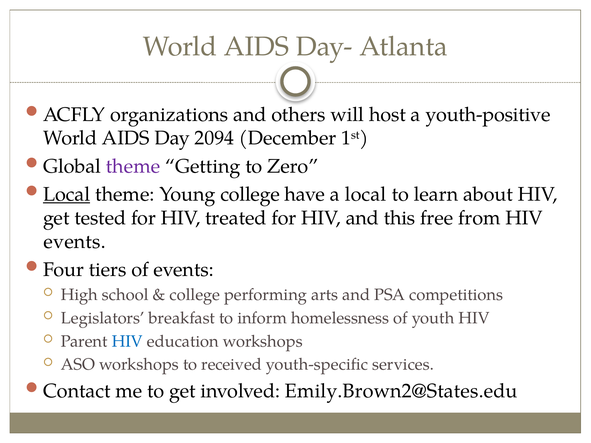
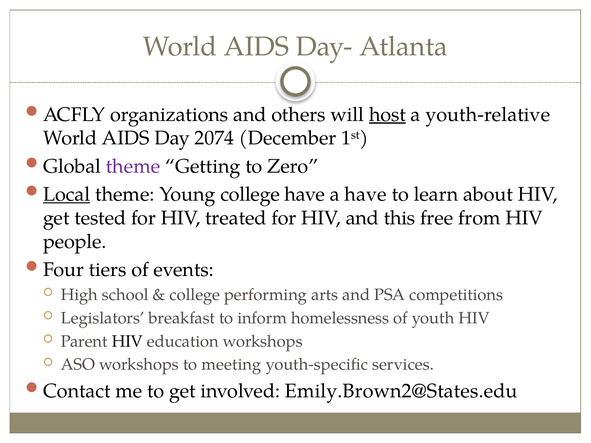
host underline: none -> present (387, 115)
youth-positive: youth-positive -> youth-relative (488, 115)
2094: 2094 -> 2074 (214, 138)
a local: local -> have (366, 194)
events: events -> people (75, 242)
HIV colour: blue -> black (127, 341)
received: received -> meeting (231, 365)
